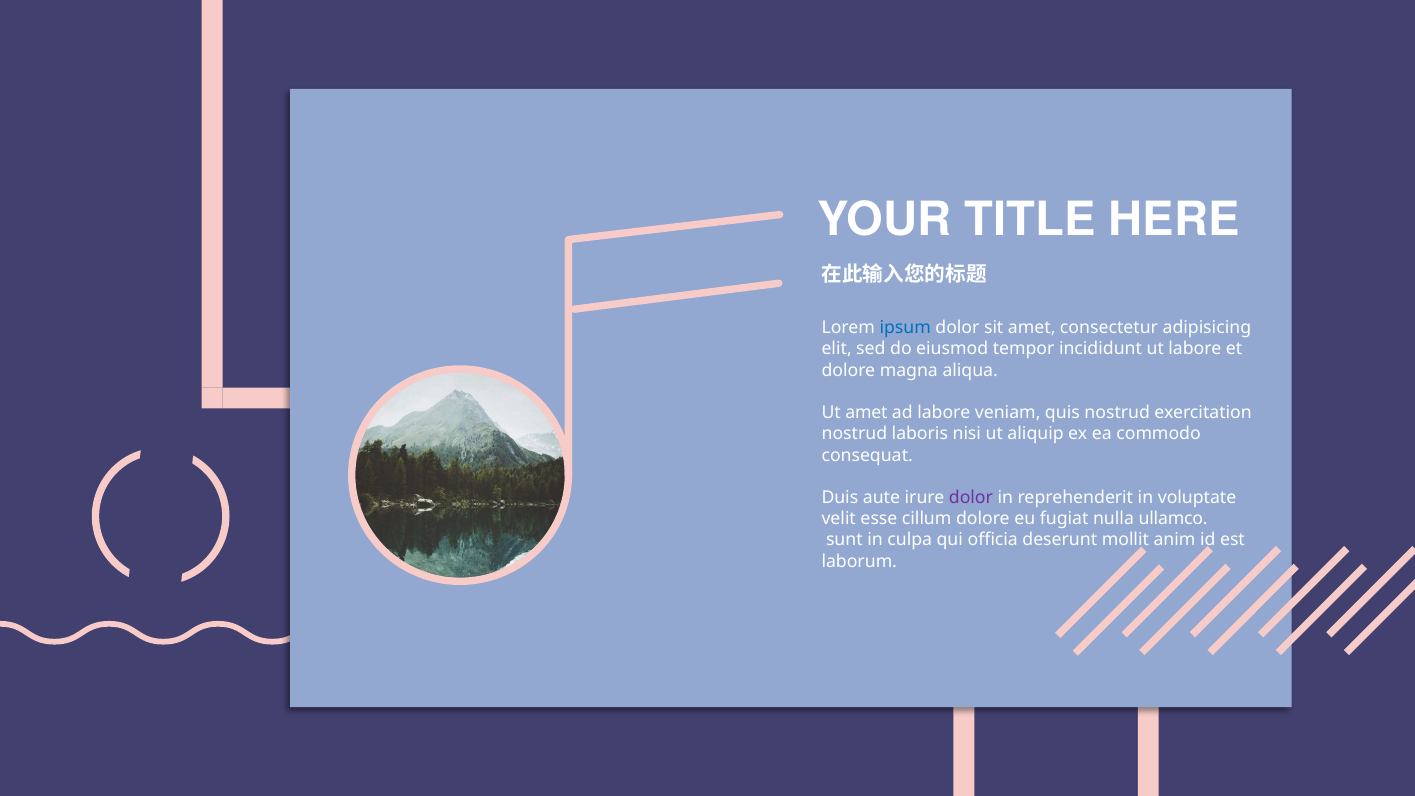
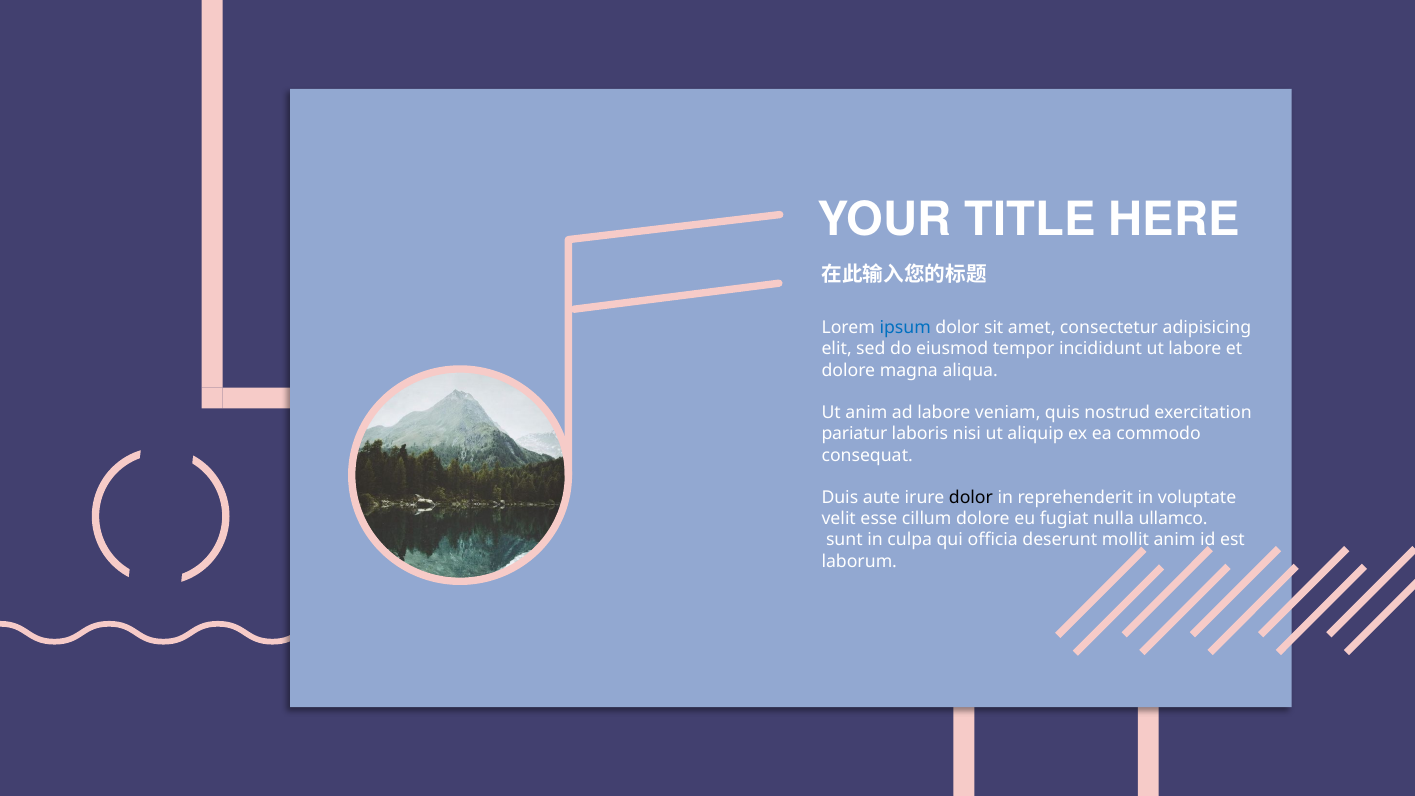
Ut amet: amet -> anim (866, 413)
nostrud: nostrud -> pariatur (854, 434)
dolor colour: purple -> black (971, 498)
